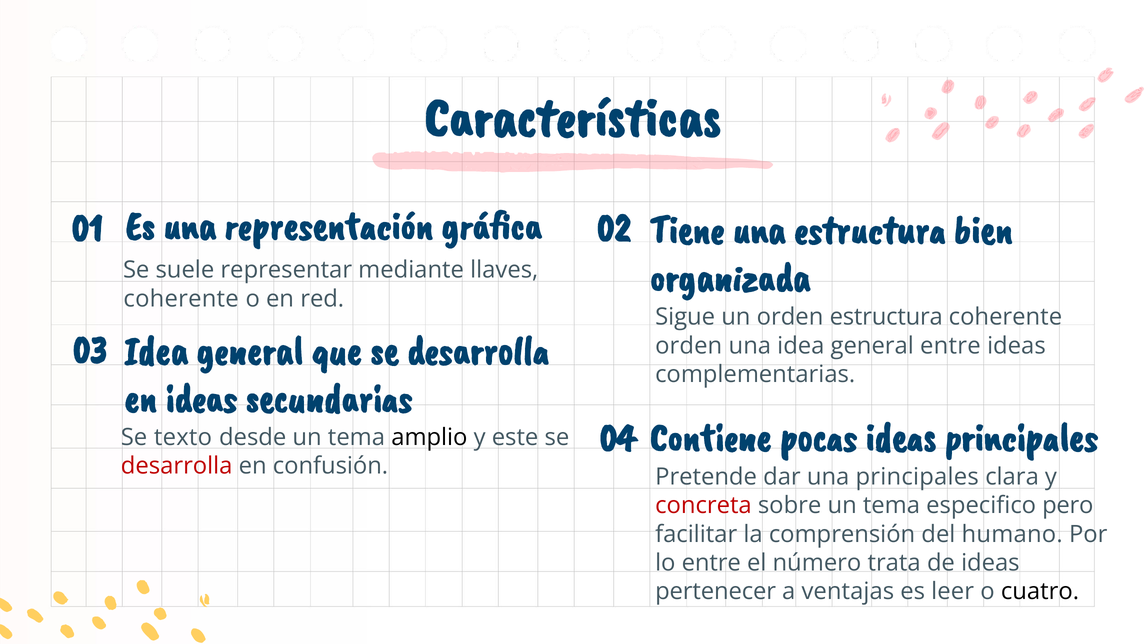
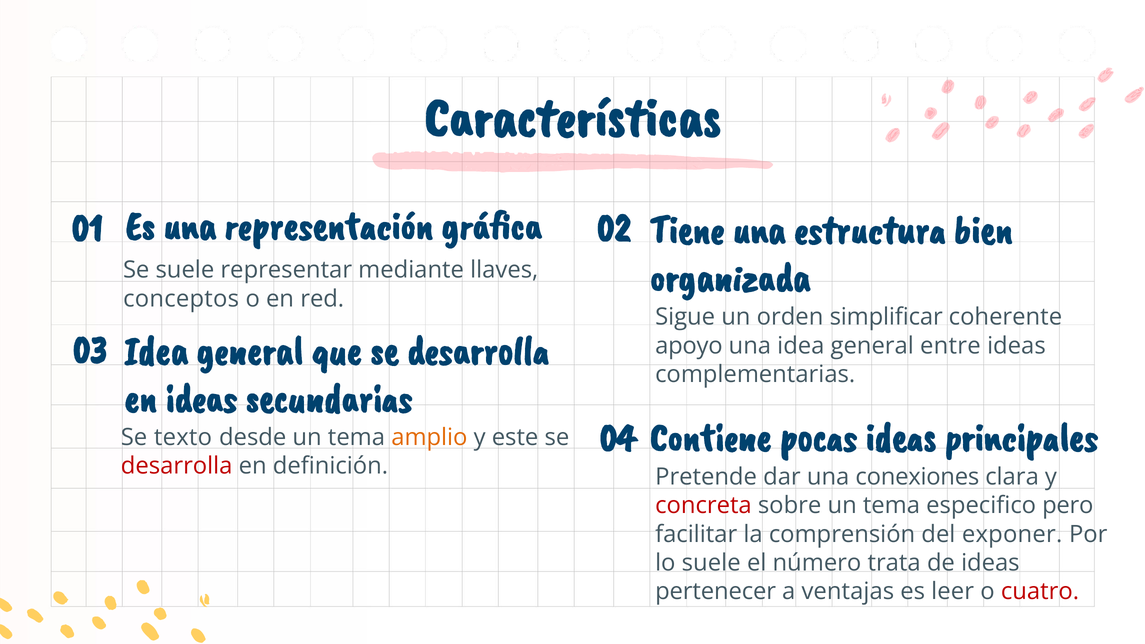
coherente: coherente -> conceptos (181, 299)
orden estructura: estructura -> simplificar (886, 317)
orden: orden -> apoyo (689, 346)
amplio colour: black -> orange (429, 437)
confusión: confusión -> definición (330, 466)
una principales: principales -> conexiones (917, 477)
humano: humano -> exponer (1012, 534)
lo entre: entre -> suele (711, 563)
cuatro colour: black -> red (1040, 591)
